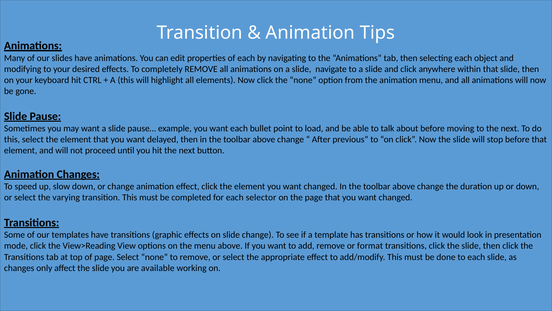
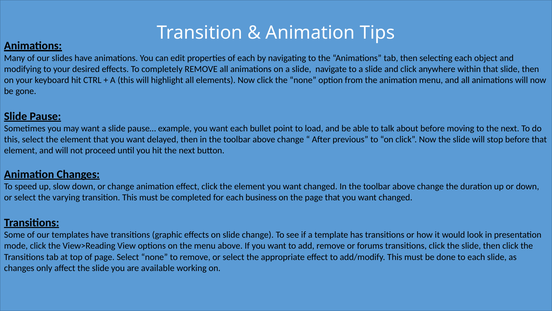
selector: selector -> business (261, 197)
format: format -> forums (370, 246)
